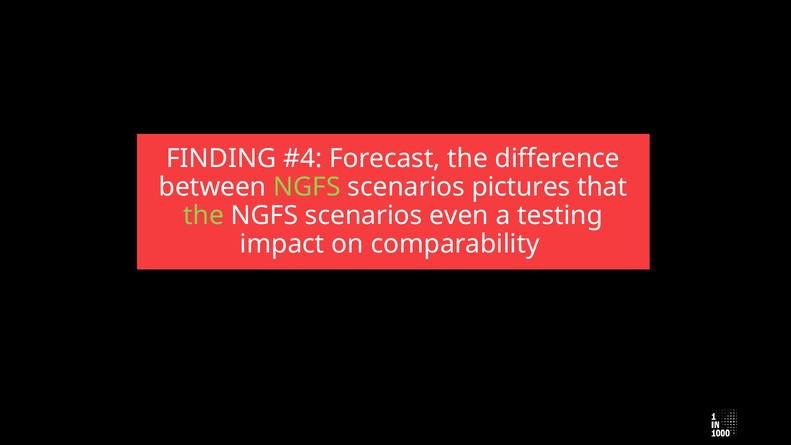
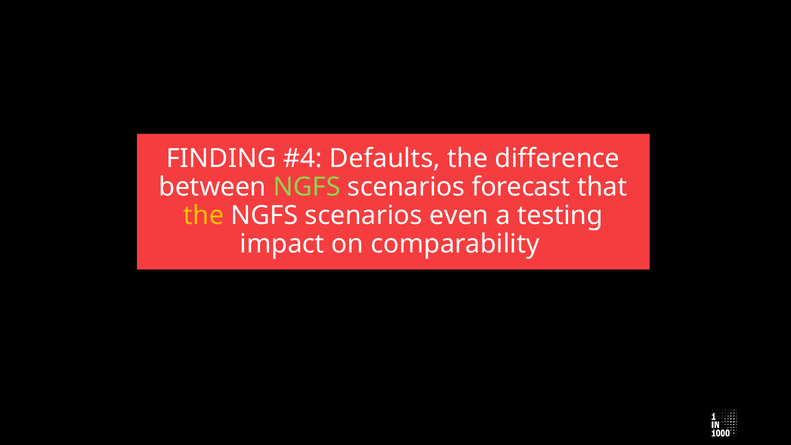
Forecast: Forecast -> Defaults (385, 159)
pictures: pictures -> forecast (521, 187)
the colour: light green -> yellow (204, 216)
